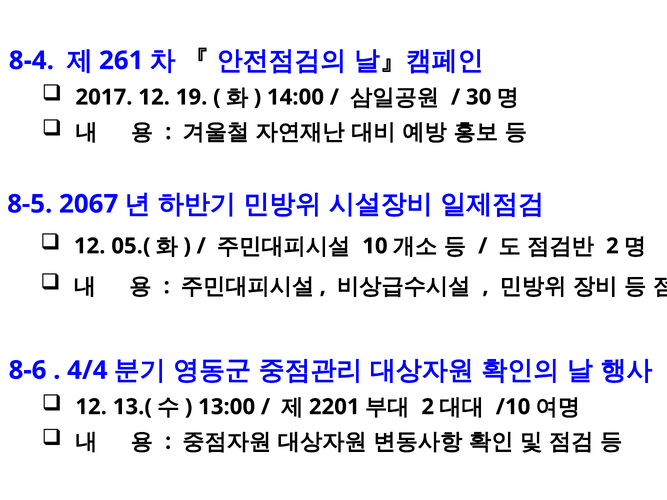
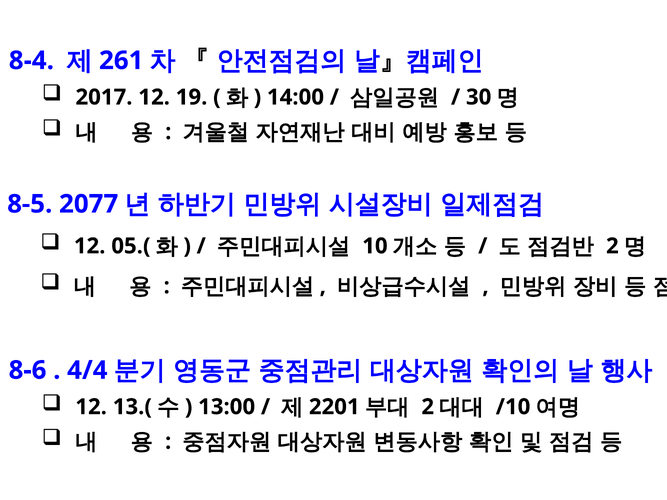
2067: 2067 -> 2077 (89, 204)
